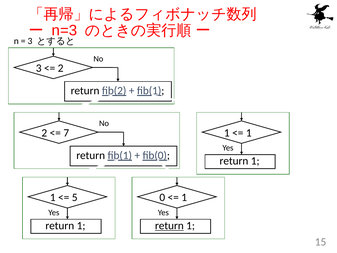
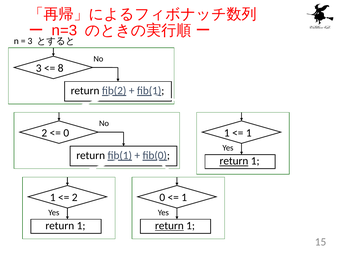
2: 2 -> 8 (61, 68)
7: 7 -> 0 (66, 133)
return underline: none -> present (234, 161)
5: 5 -> 2 (75, 197)
